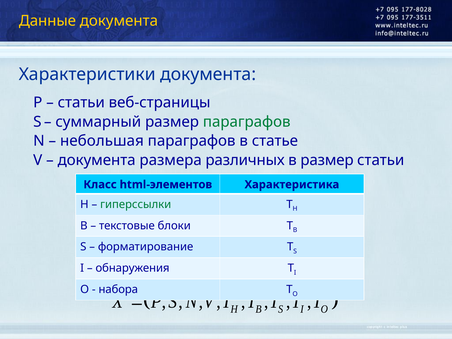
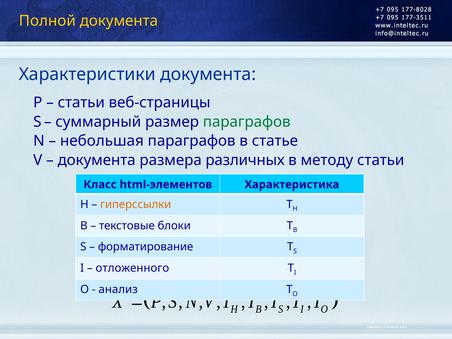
Данные: Данные -> Полной (47, 21)
в размер: размер -> методу (327, 160)
гиперссылки colour: green -> orange (136, 204)
обнаружения: обнаружения -> отложенного (132, 268)
набора: набора -> анализ (118, 289)
